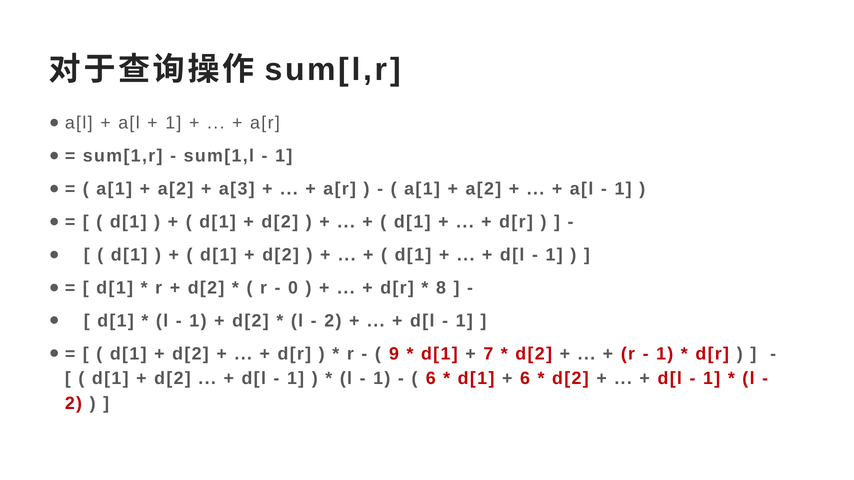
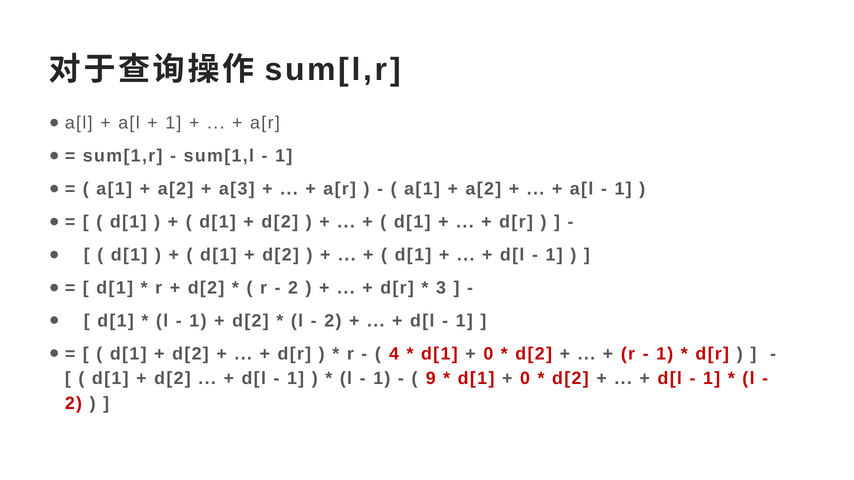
0: 0 -> 2 (293, 288)
8: 8 -> 3 (441, 288)
9: 9 -> 4 (394, 354)
7: 7 -> 0 (488, 354)
6: 6 -> 9 (431, 379)
6: 6 -> 0 (525, 379)
